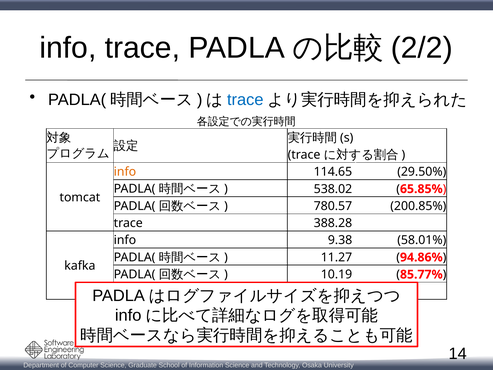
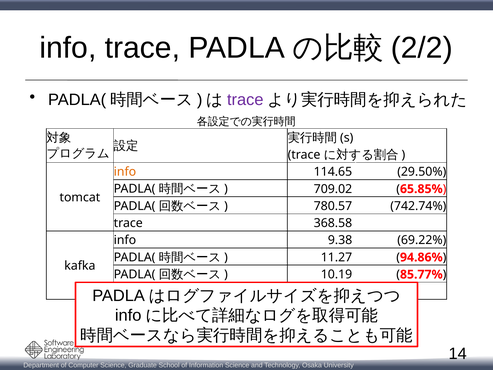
trace colour: blue -> purple (245, 100)
538.02: 538.02 -> 709.02 (333, 189)
200.85%: 200.85% -> 742.74% (418, 206)
388.28: 388.28 -> 368.58 (333, 223)
58.01%: 58.01% -> 69.22% (422, 240)
